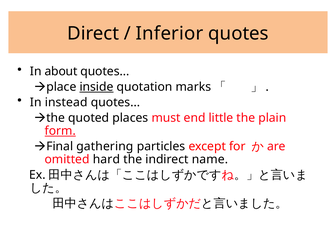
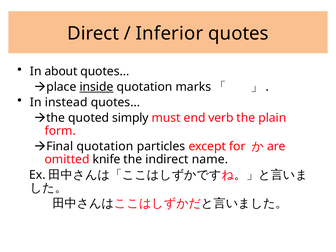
places: places -> simply (130, 118)
little: little -> verb (221, 118)
form underline: present -> none (60, 131)
gathering: gathering -> quotation (105, 146)
hard: hard -> knife (107, 159)
